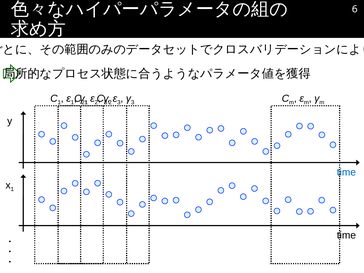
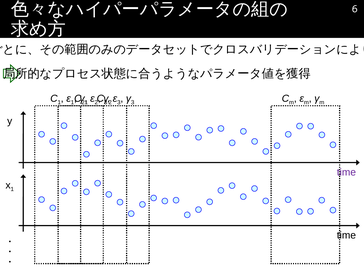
time colour: blue -> purple (346, 172)
